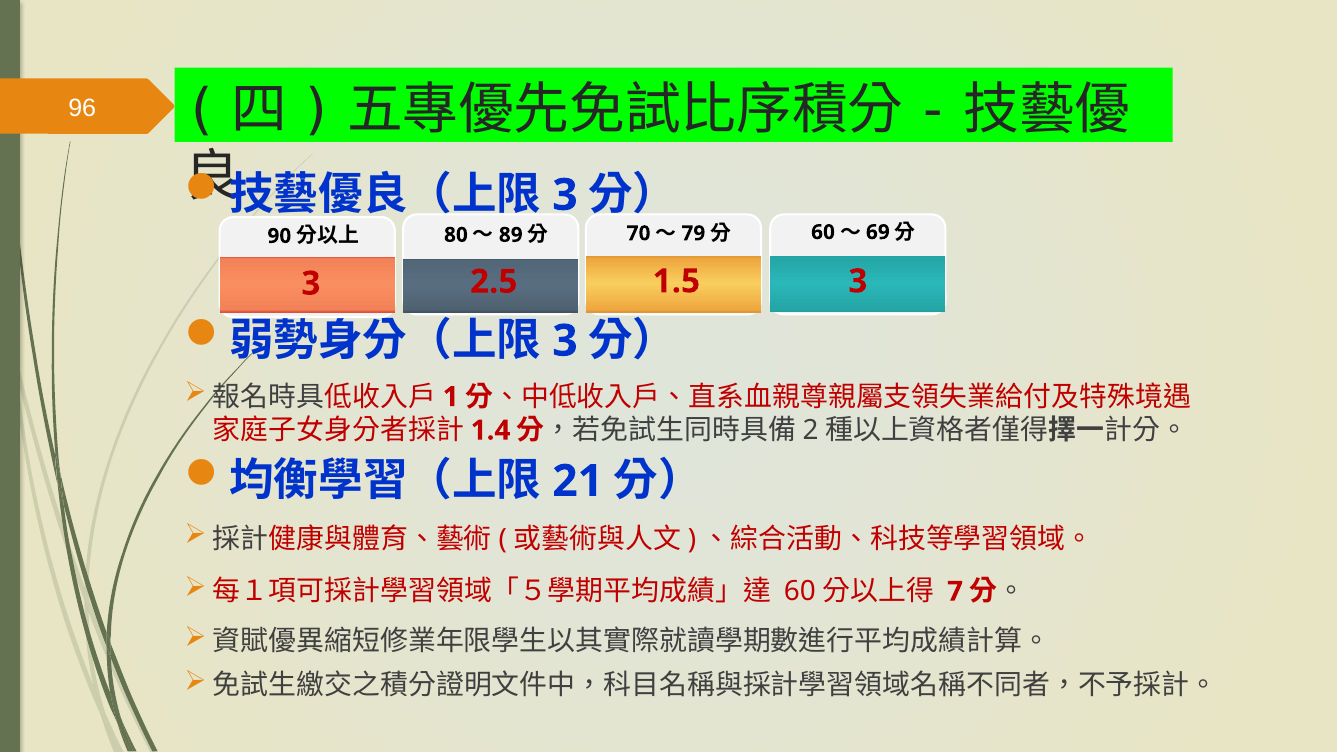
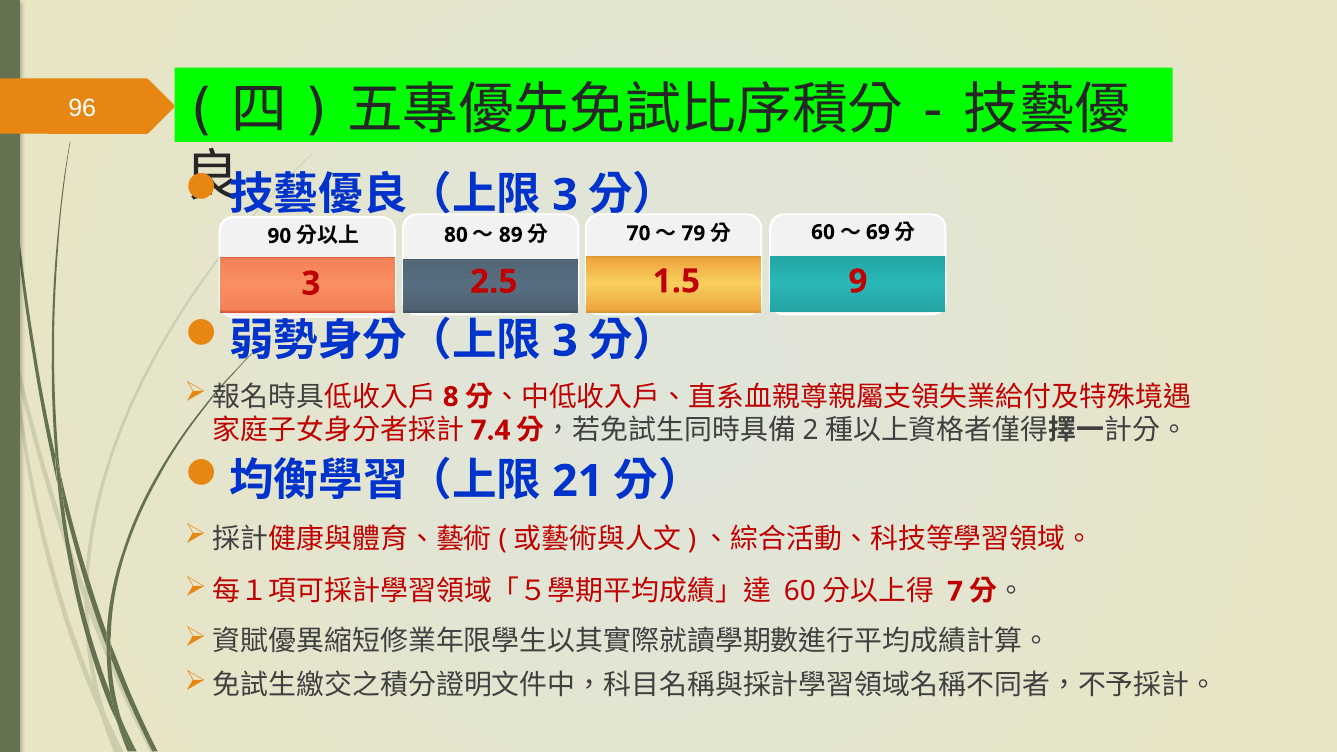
1.5 3: 3 -> 9 (858, 281)
1: 1 -> 8 (451, 397)
1.4: 1.4 -> 7.4 (491, 430)
